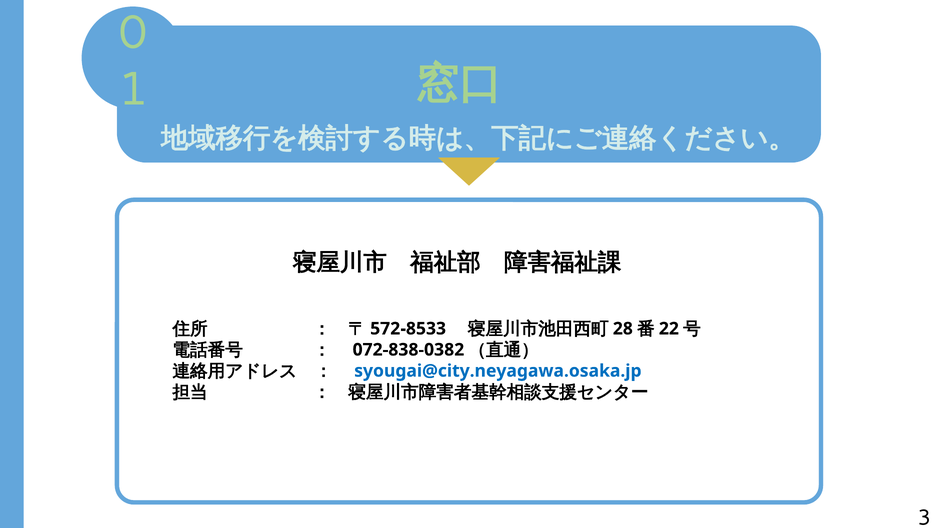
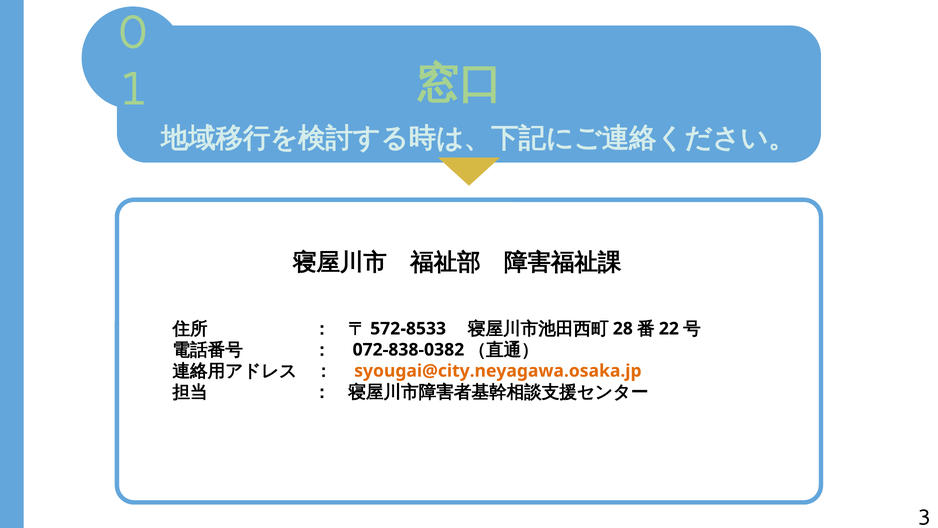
syougai@city.neyagawa.osaka.jp colour: blue -> orange (498, 371)
